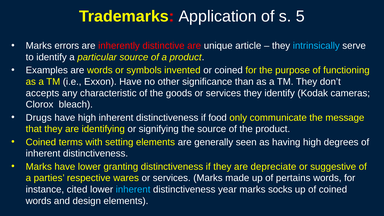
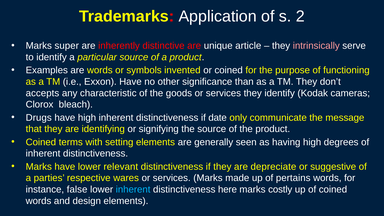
5: 5 -> 2 (300, 16)
errors: errors -> super (67, 46)
intrinsically colour: light blue -> pink (316, 46)
food: food -> date (218, 118)
granting: granting -> relevant (121, 167)
cited: cited -> false (77, 189)
year: year -> here (227, 189)
socks: socks -> costly (280, 189)
